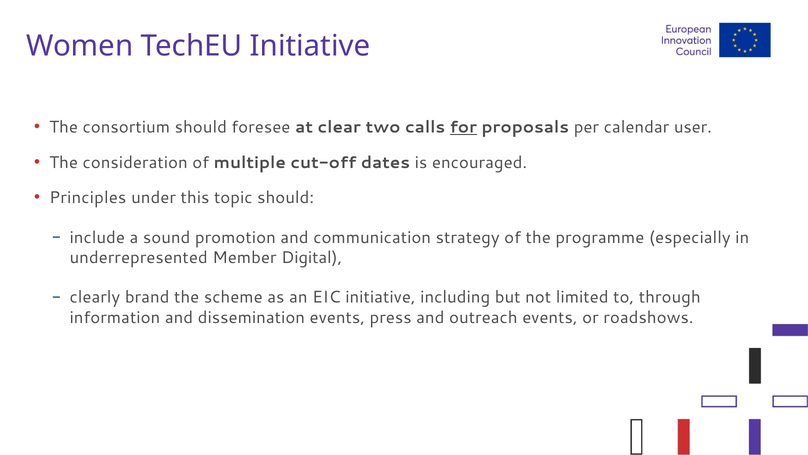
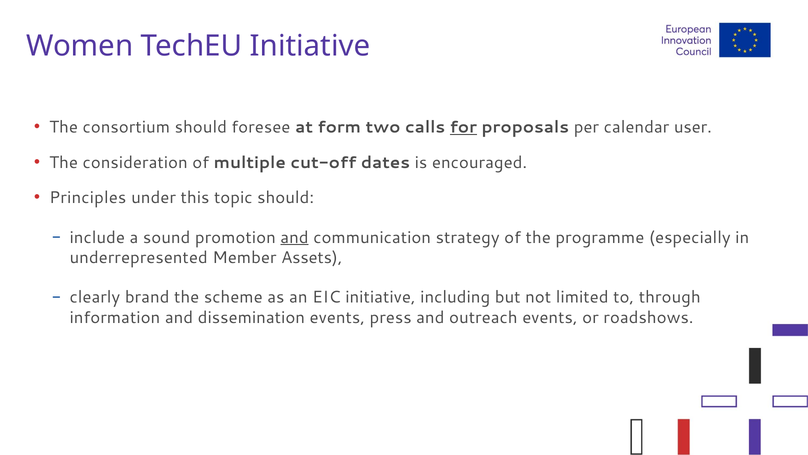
clear: clear -> form (339, 127)
and underline: none -> present (294, 237)
Digital: Digital -> Assets (312, 257)
